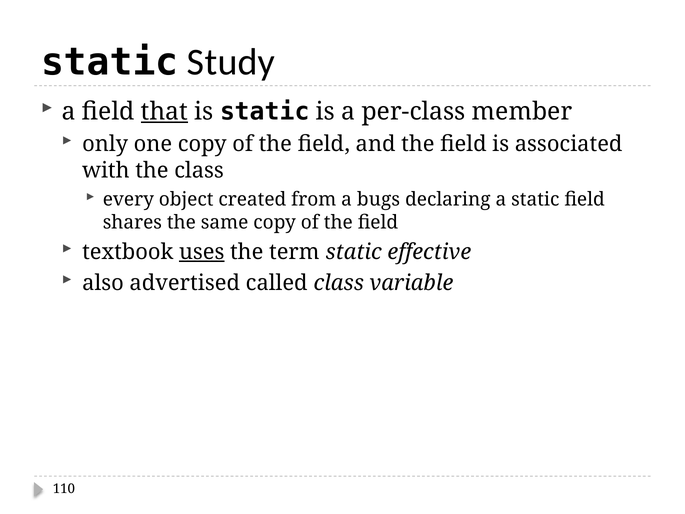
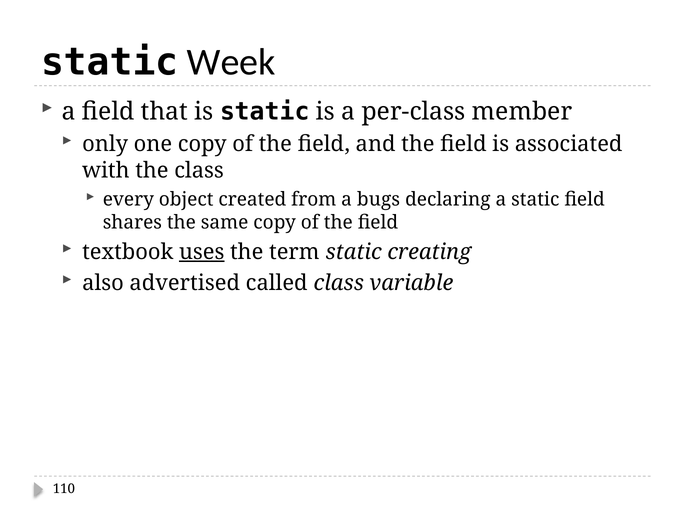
Study: Study -> Week (231, 62)
that underline: present -> none (164, 111)
effective: effective -> creating (429, 252)
